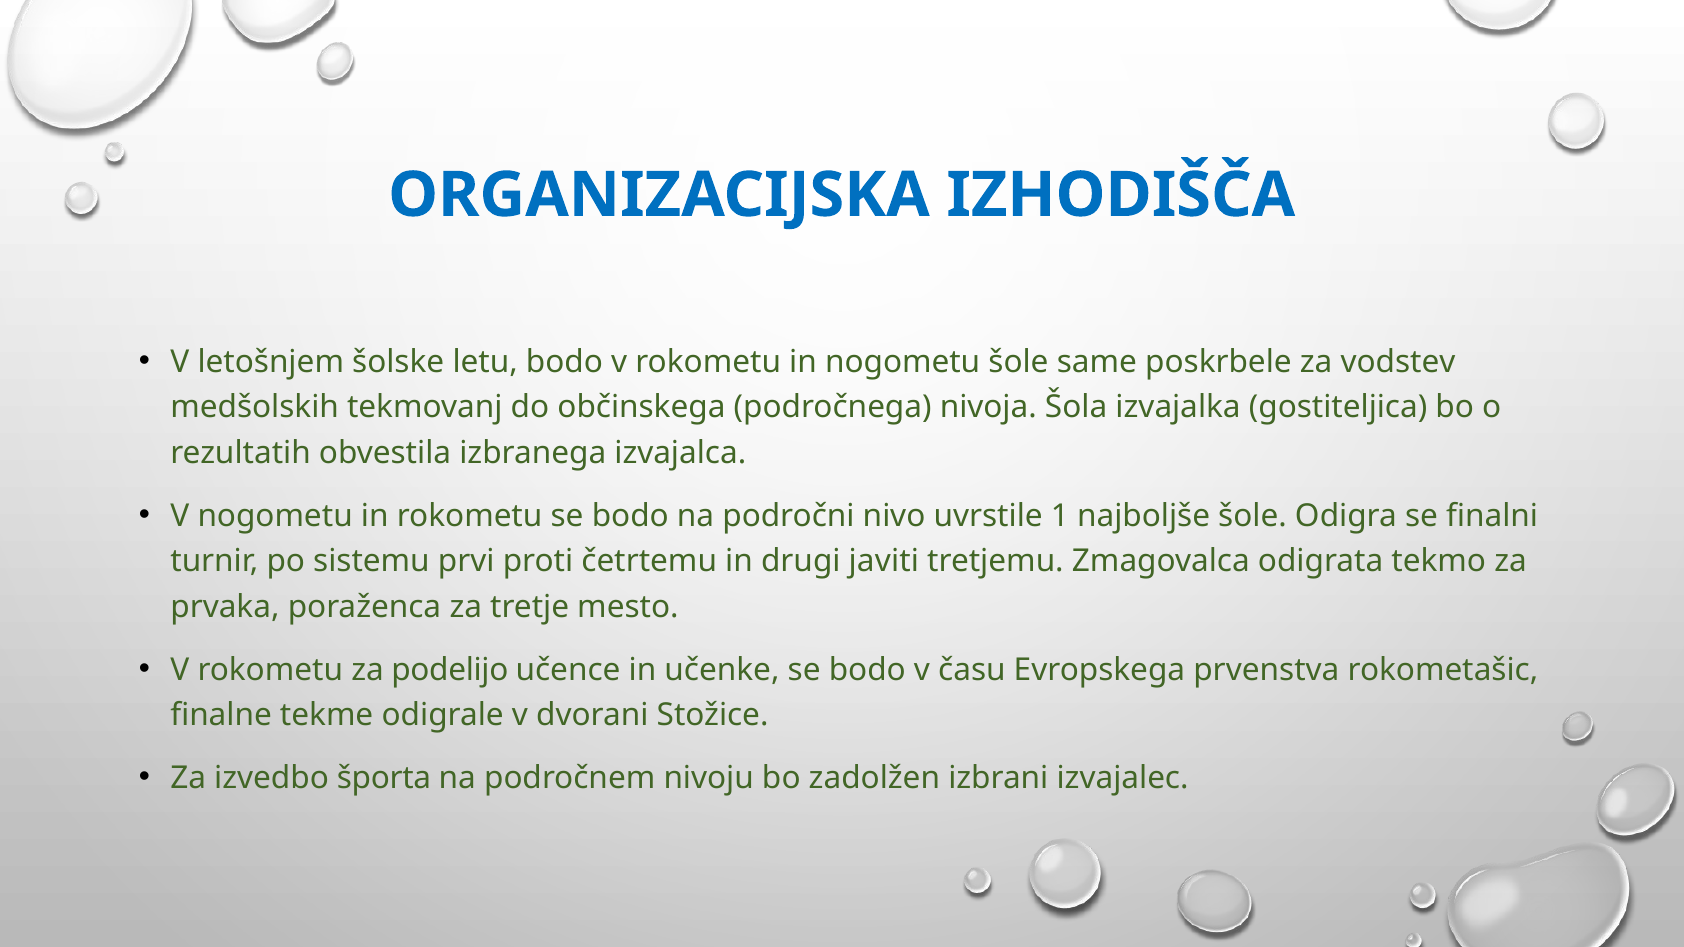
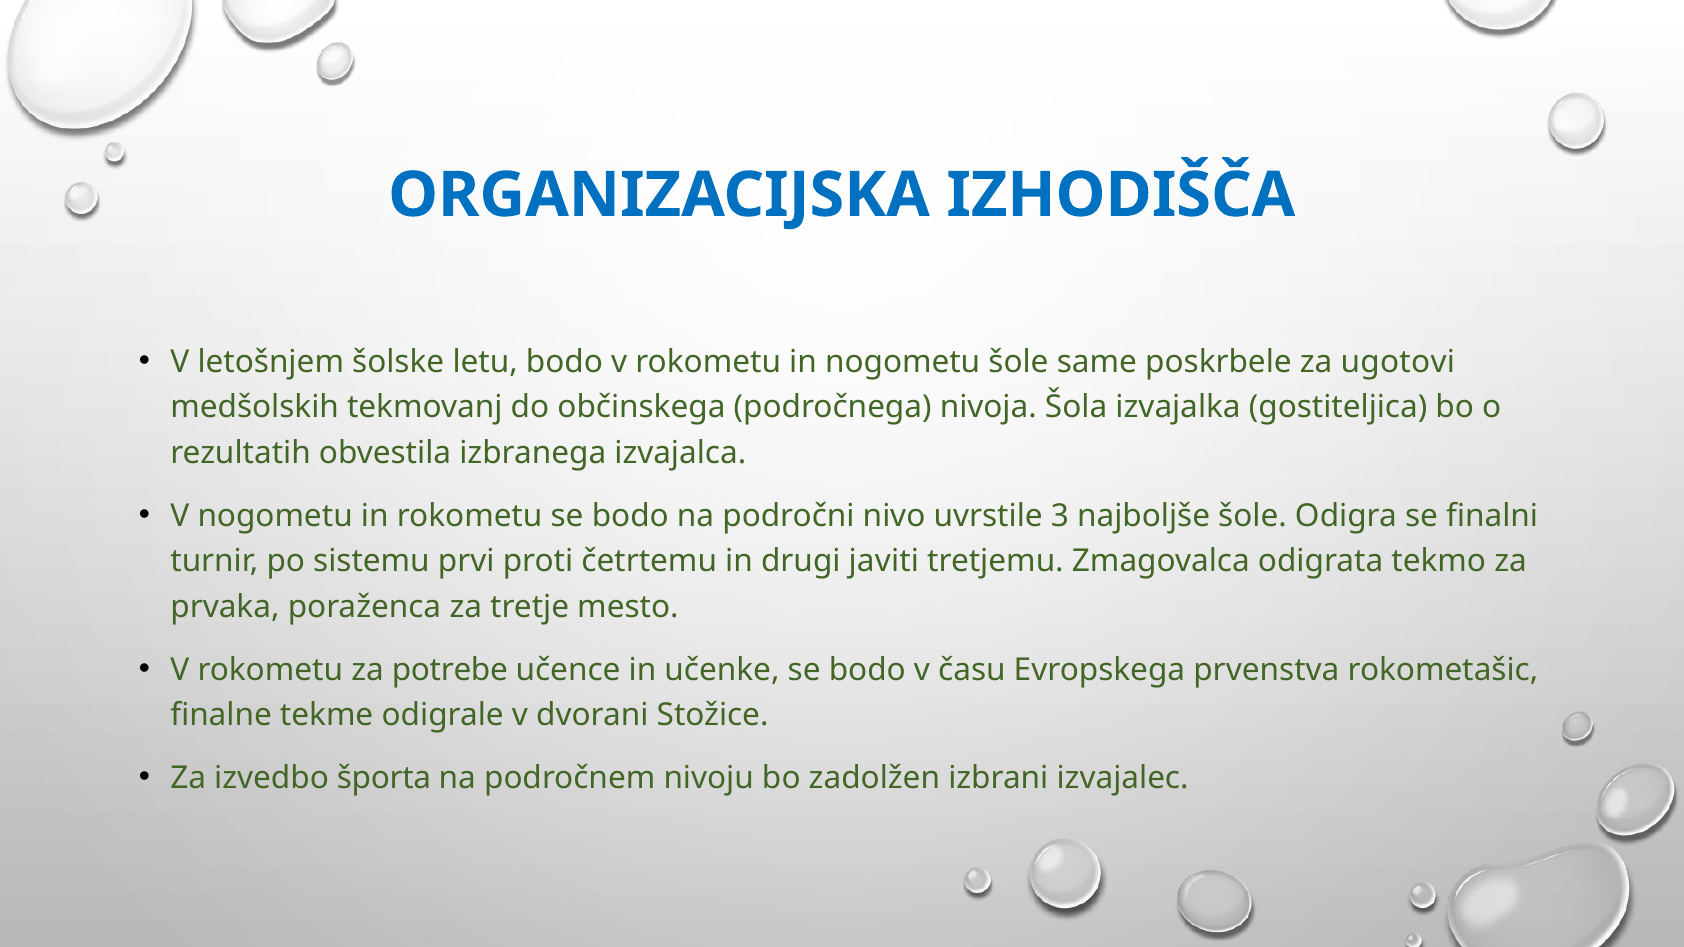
vodstev: vodstev -> ugotovi (1398, 362)
1: 1 -> 3 (1060, 516)
podelijo: podelijo -> potrebe (450, 670)
